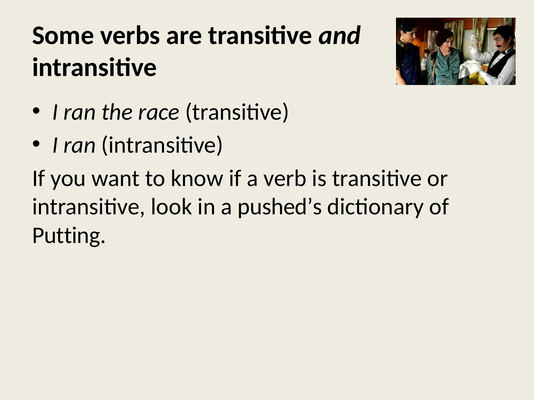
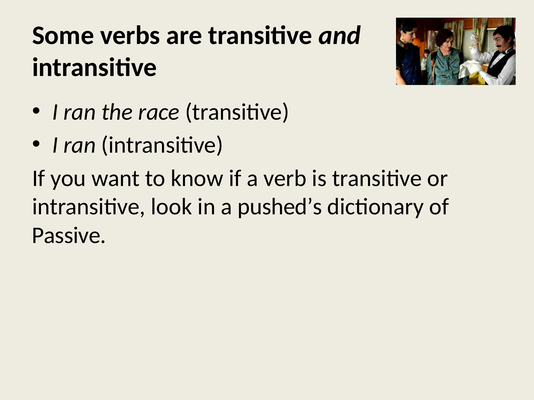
Putting: Putting -> Passive (69, 235)
